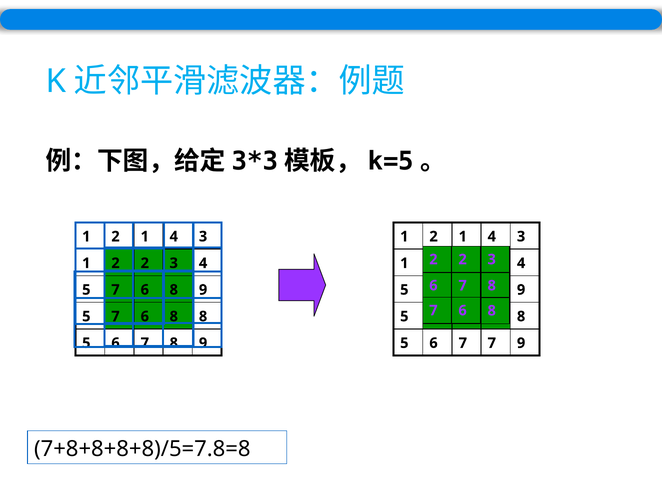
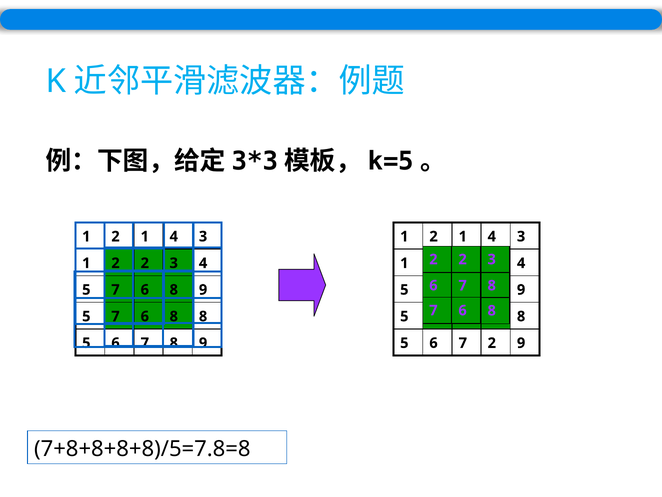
7 7: 7 -> 2 (492, 343)
